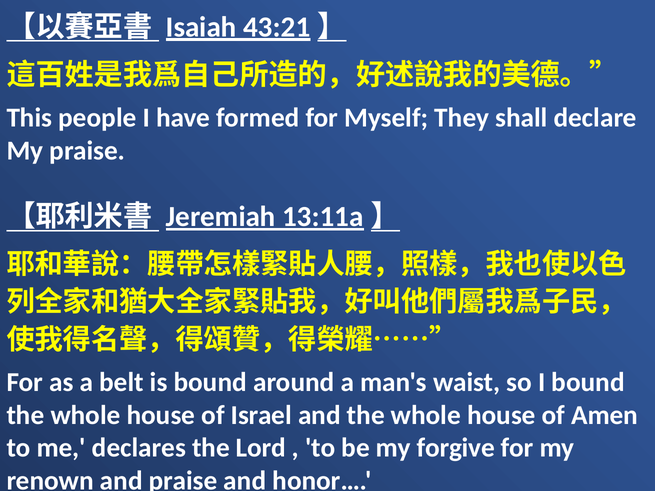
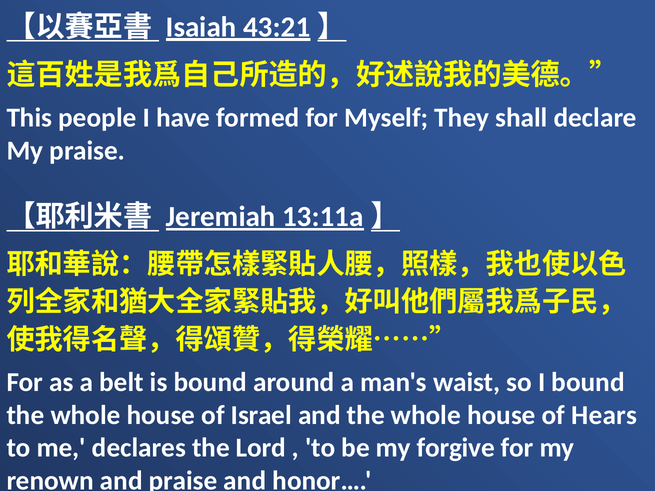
Amen: Amen -> Hears (604, 415)
